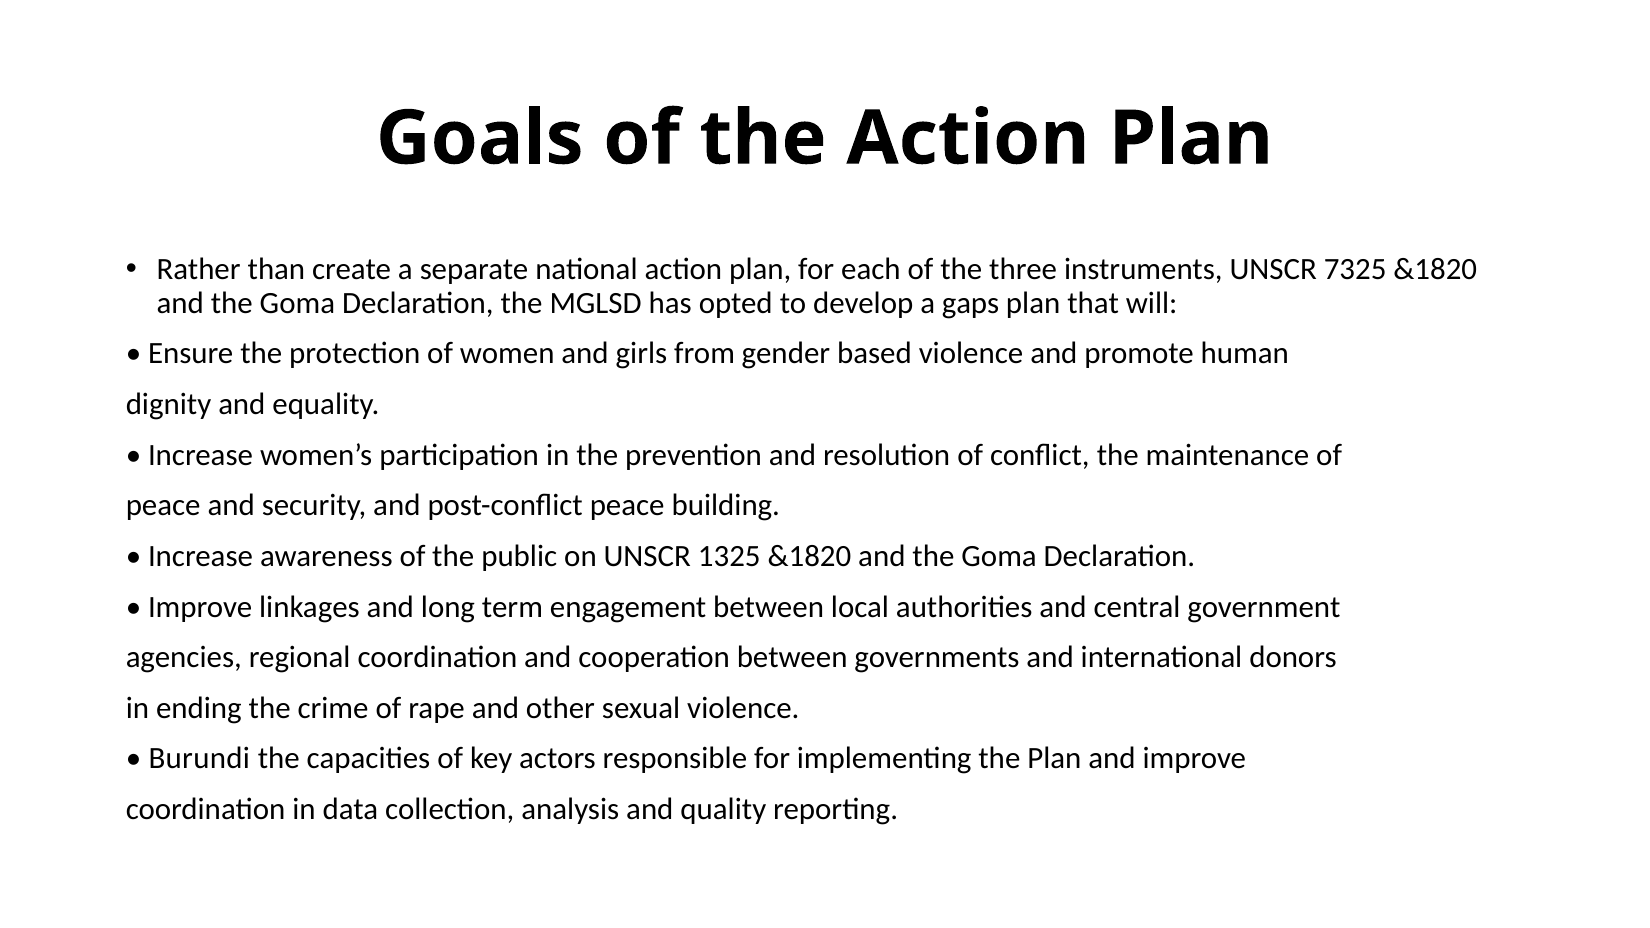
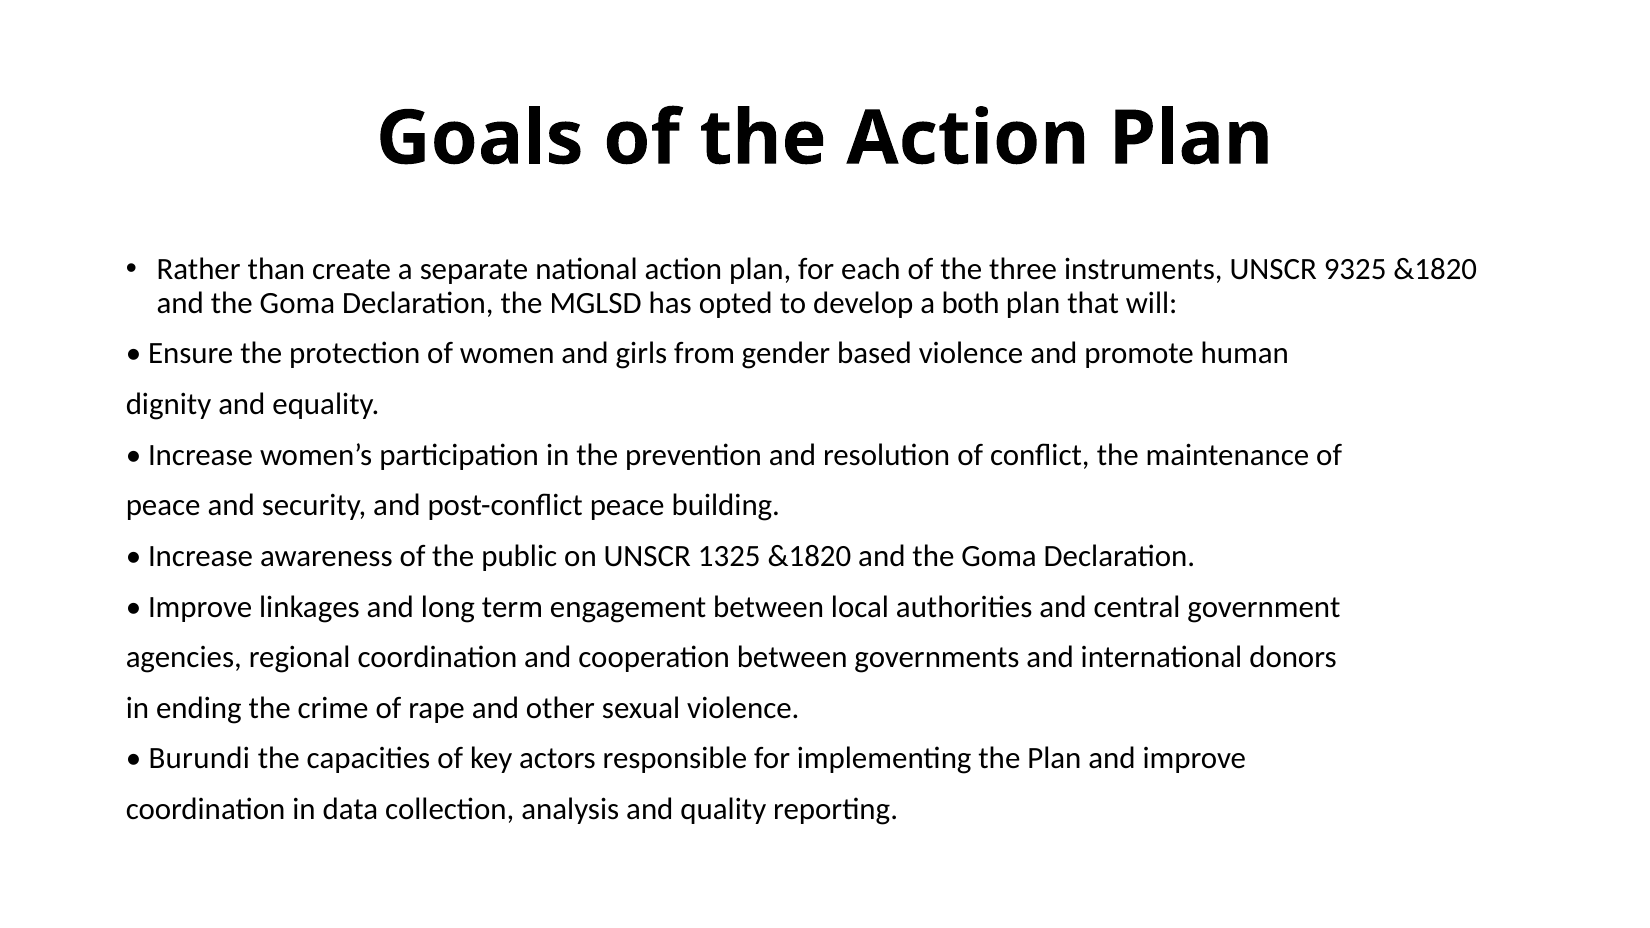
7325: 7325 -> 9325 (1355, 270)
gaps: gaps -> both (971, 303)
